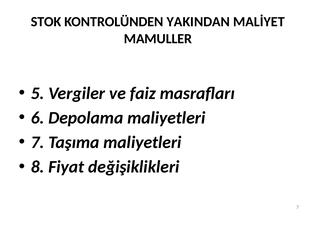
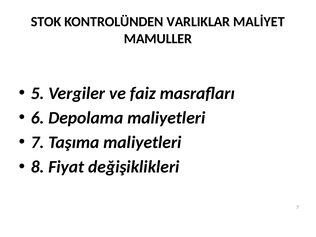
YAKINDAN: YAKINDAN -> VARLIKLAR (198, 22)
